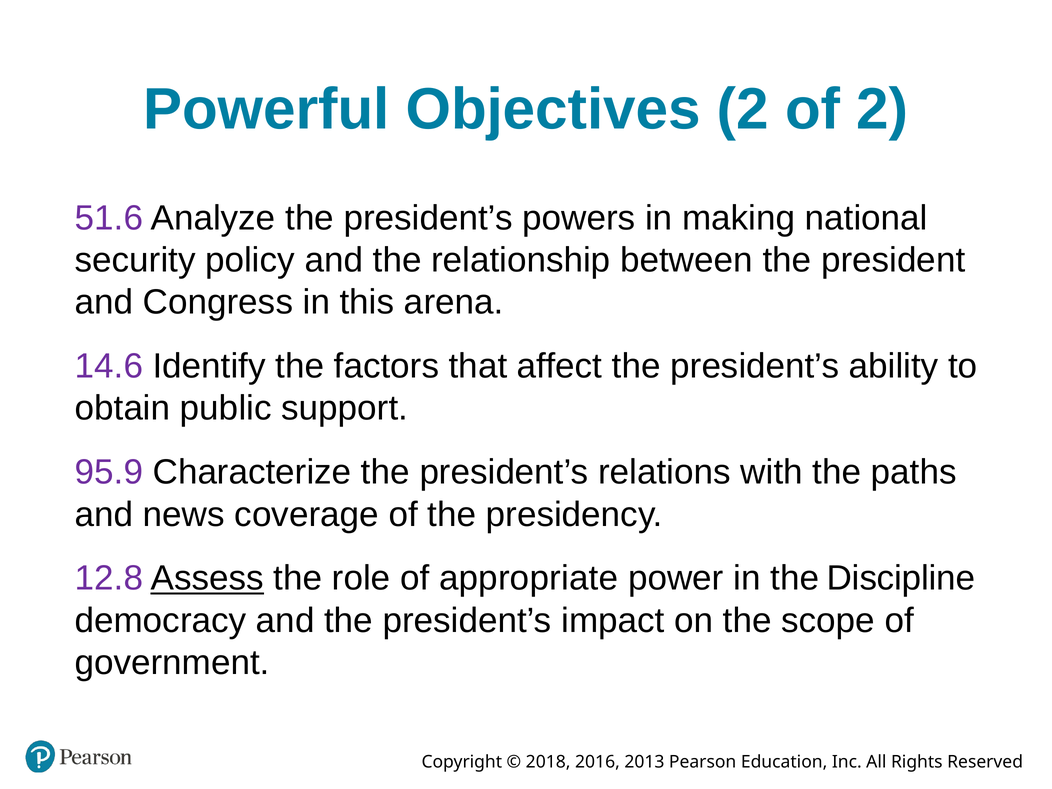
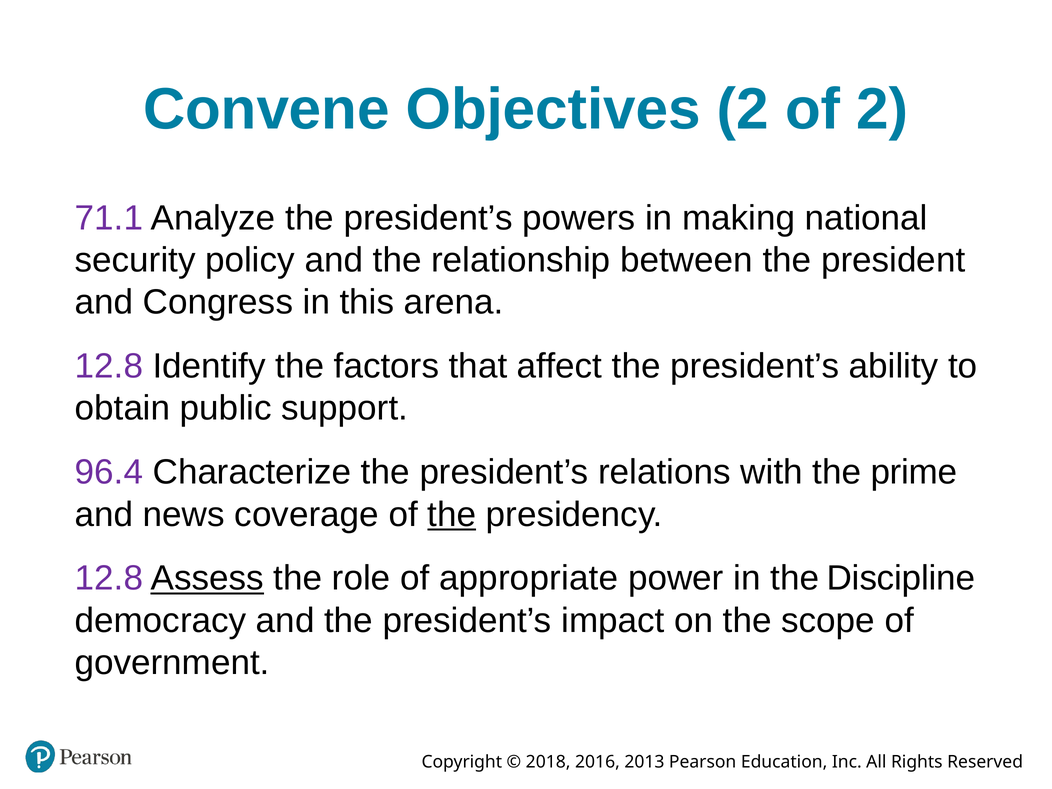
Powerful: Powerful -> Convene (266, 109)
51.6: 51.6 -> 71.1 (109, 218)
14.6: 14.6 -> 12.8 (109, 366)
95.9: 95.9 -> 96.4 (109, 472)
paths: paths -> prime (914, 472)
the underline: none -> present (452, 514)
